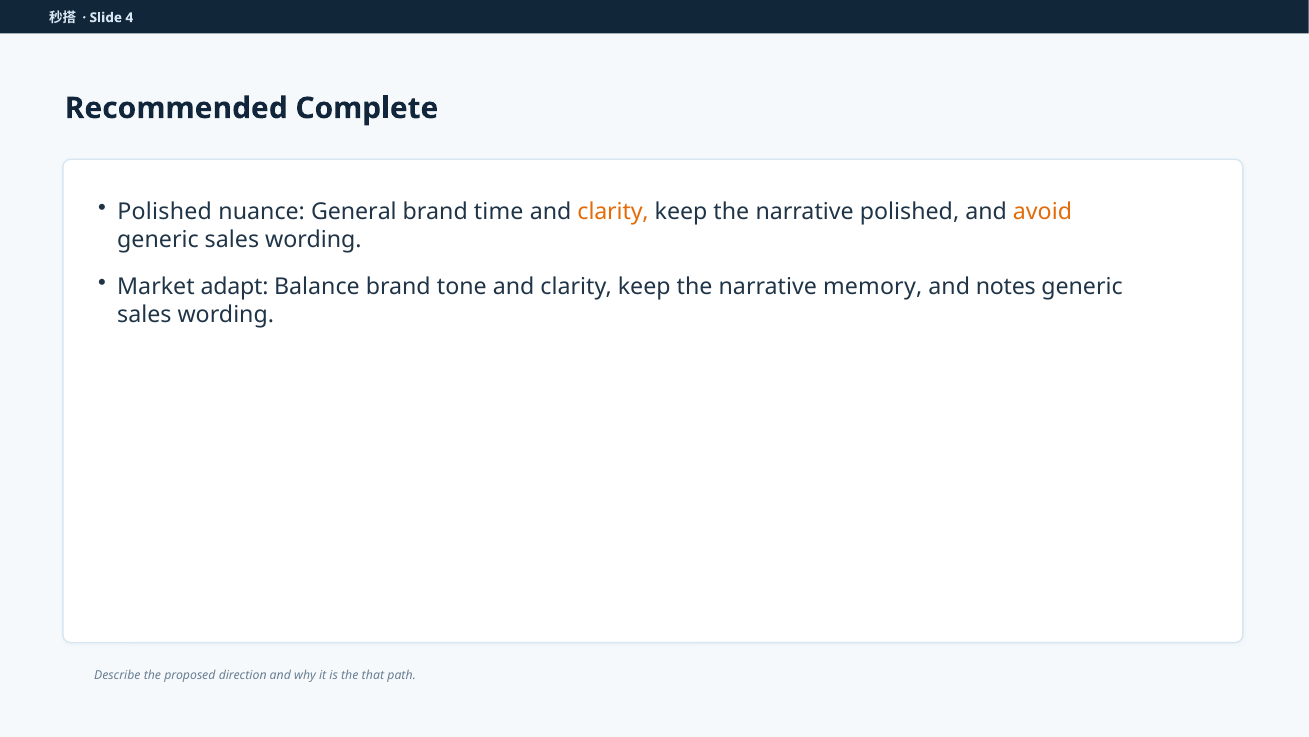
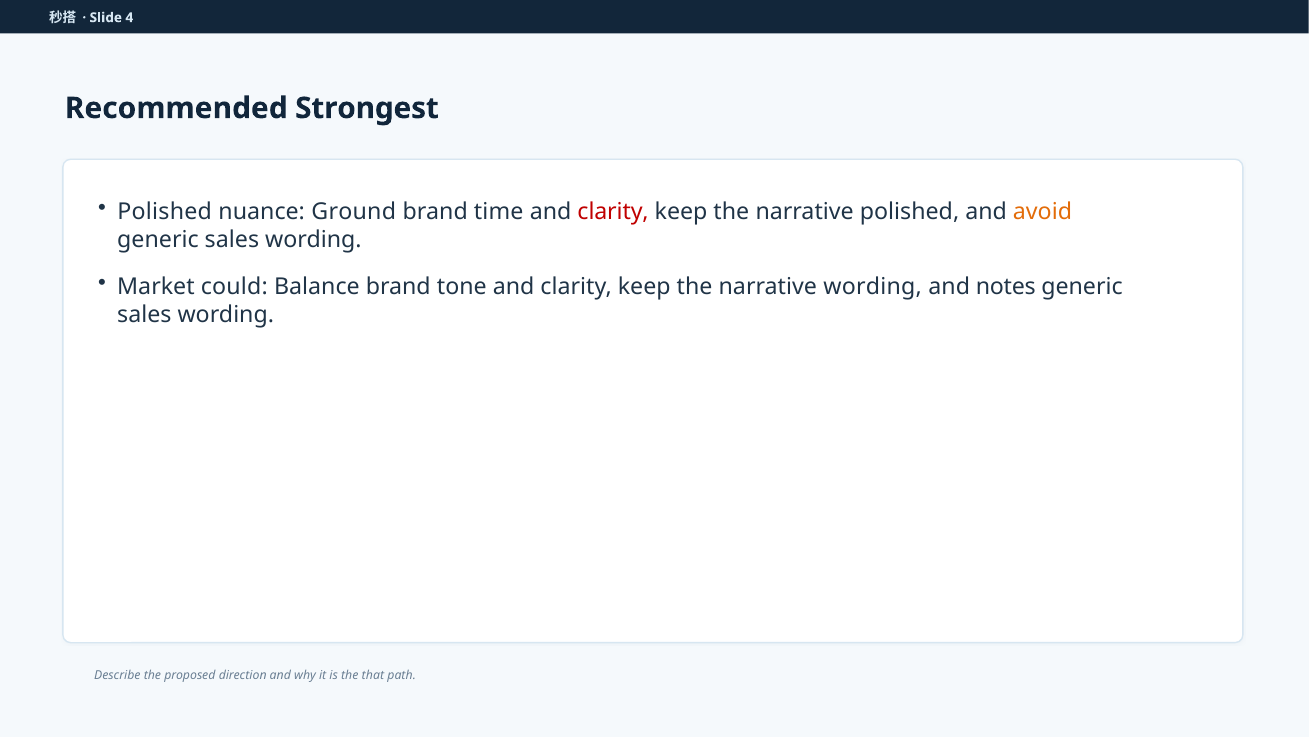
Complete: Complete -> Strongest (367, 108)
General: General -> Ground (354, 212)
clarity colour: orange -> red (613, 212)
adapt: adapt -> could (234, 287)
narrative memory: memory -> wording (873, 287)
